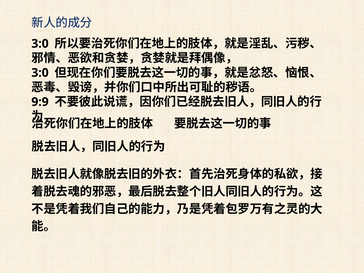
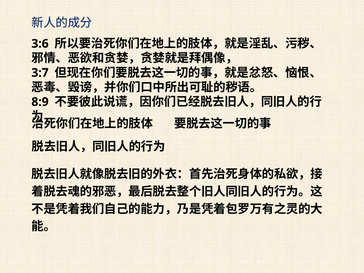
3:0: 3:0 -> 3:6 (40, 44)
3:0: 3:0 -> 3:7 (40, 73)
9:9: 9:9 -> 8:9 (40, 102)
